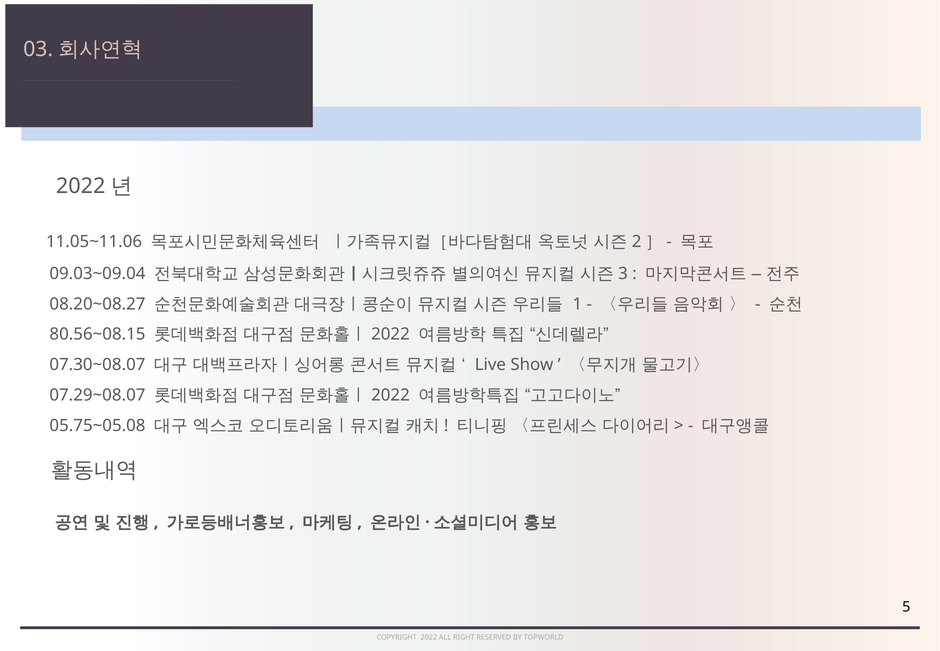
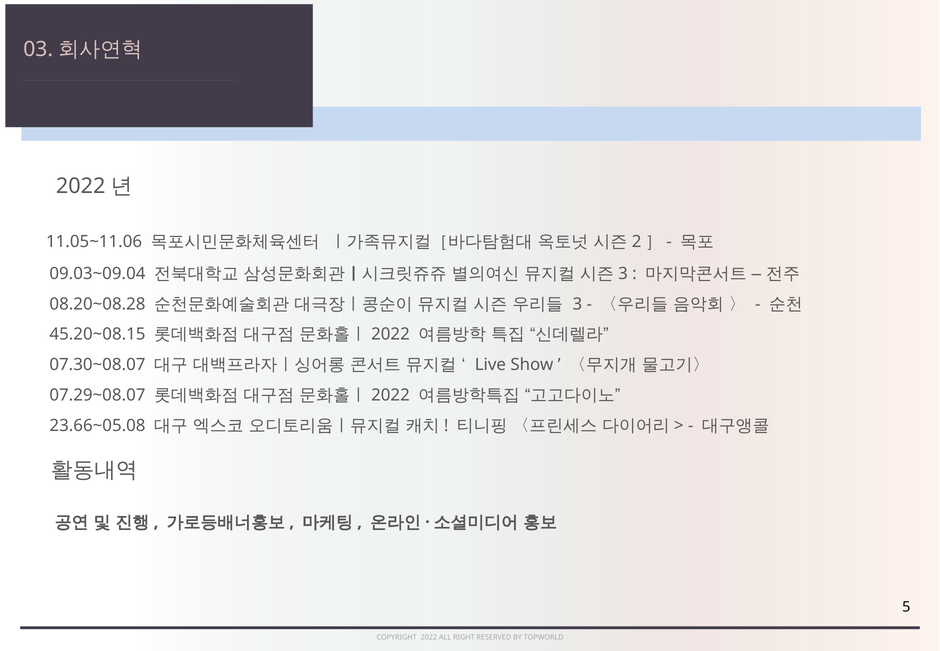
08.20~08.27: 08.20~08.27 -> 08.20~08.28 (98, 304)
1: 1 -> 3 (577, 304)
80.56~08.15: 80.56~08.15 -> 45.20~08.15 (98, 334)
05.75~05.08: 05.75~05.08 -> 23.66~05.08 (98, 425)
